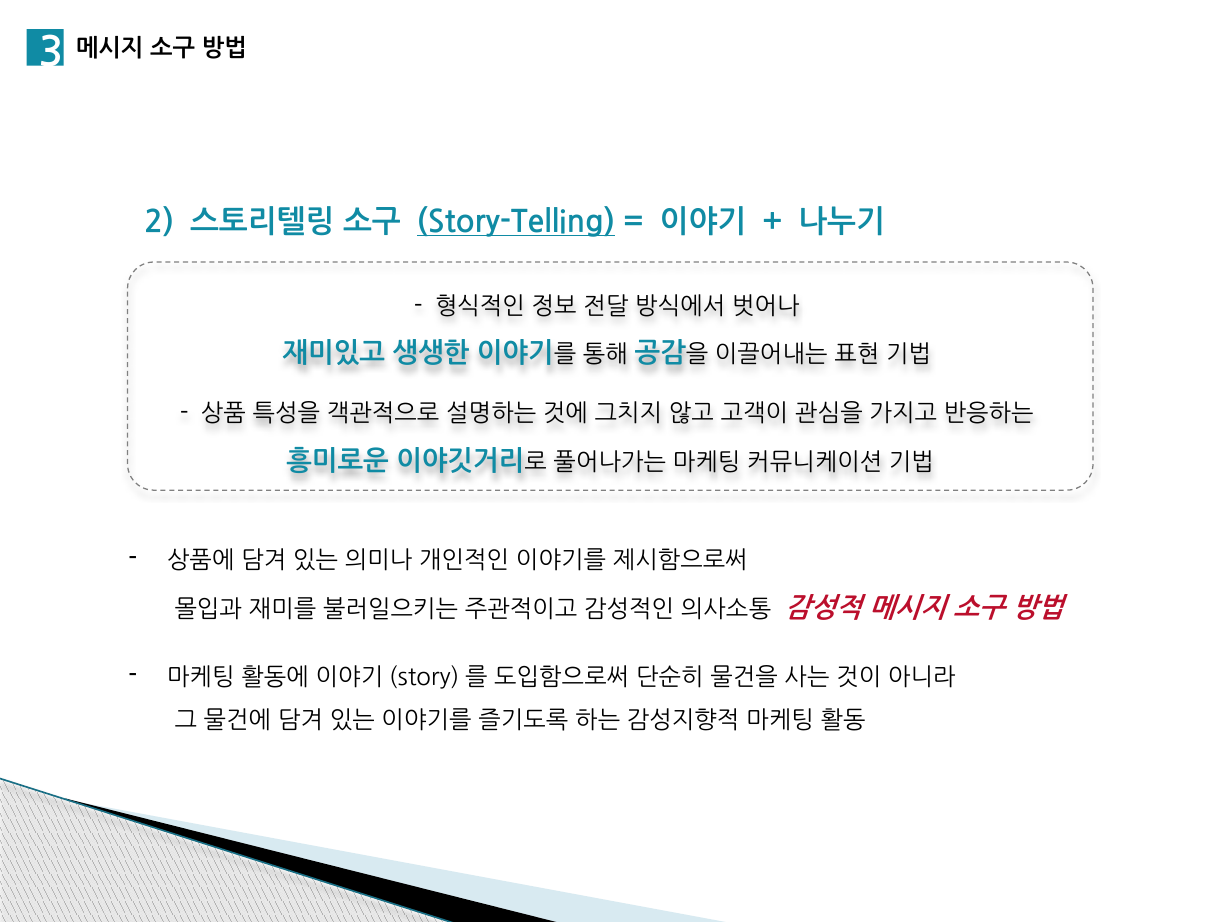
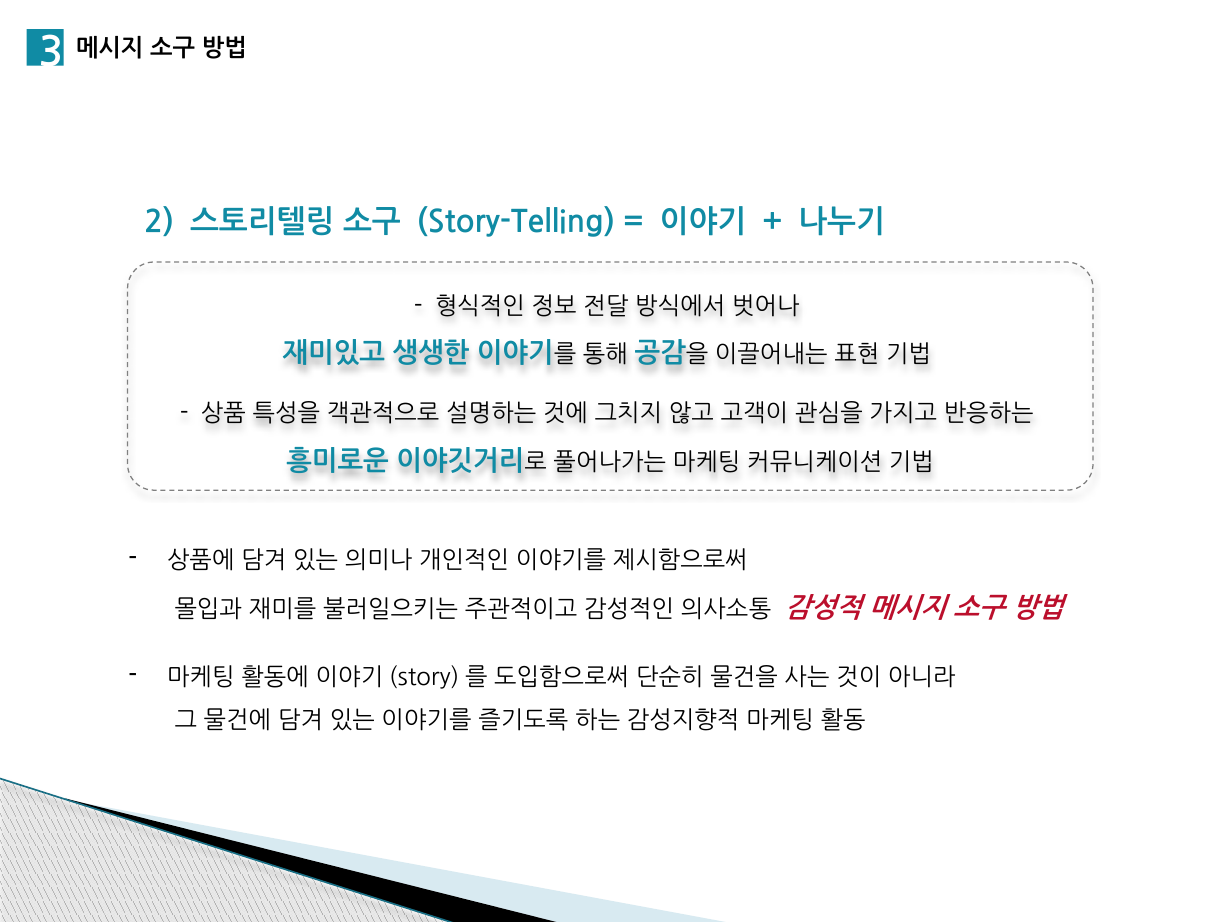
Story-Telling underline: present -> none (516, 222)
